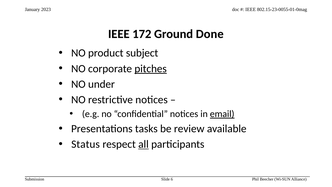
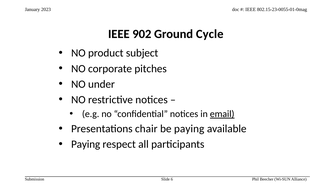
172: 172 -> 902 (142, 34)
Done: Done -> Cycle (210, 34)
pitches underline: present -> none (151, 69)
tasks: tasks -> chair (146, 129)
be review: review -> paying (189, 129)
Status: Status -> Paying (86, 144)
all underline: present -> none (143, 144)
